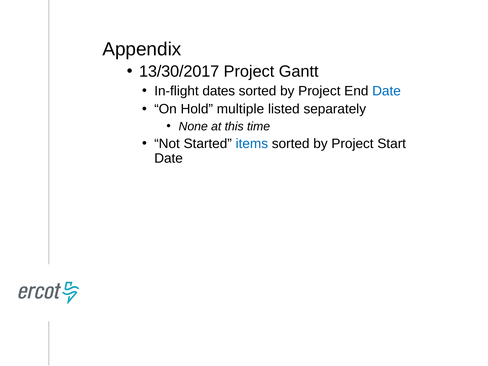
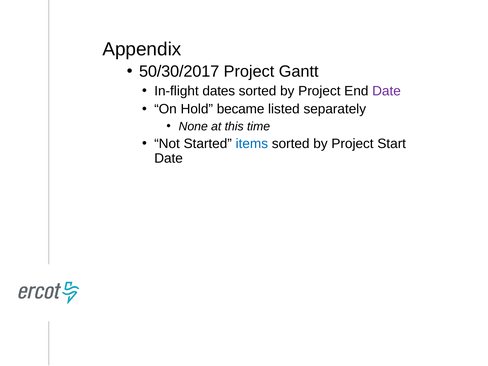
13/30/2017: 13/30/2017 -> 50/30/2017 (179, 72)
Date colour: blue -> purple (387, 91)
multiple: multiple -> became (241, 109)
